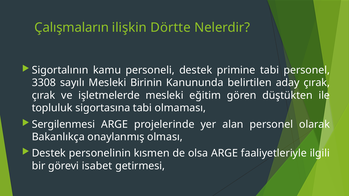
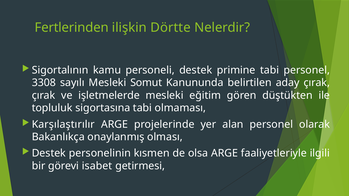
Çalışmaların: Çalışmaların -> Fertlerinden (72, 28)
Birinin: Birinin -> Somut (146, 83)
Sergilenmesi: Sergilenmesi -> Karşılaştırılır (63, 124)
